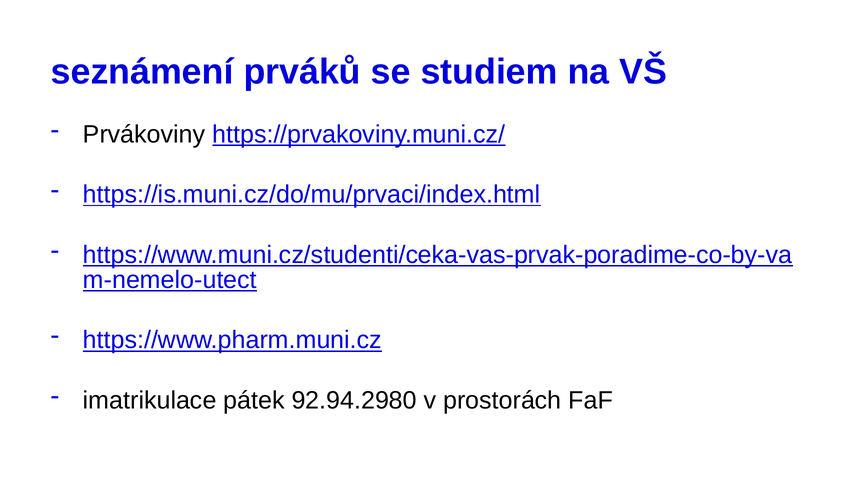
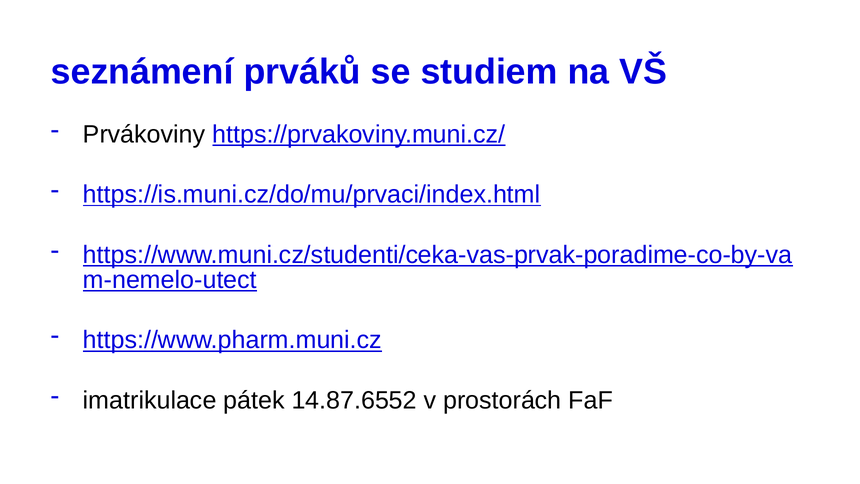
92.94.2980: 92.94.2980 -> 14.87.6552 (354, 400)
